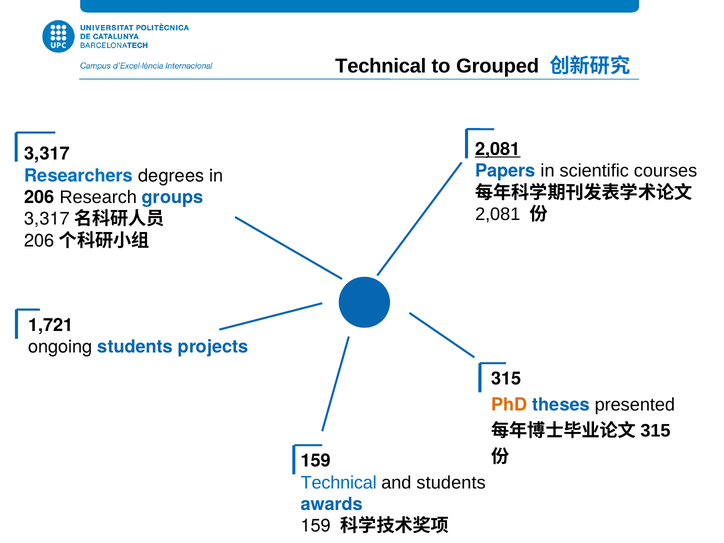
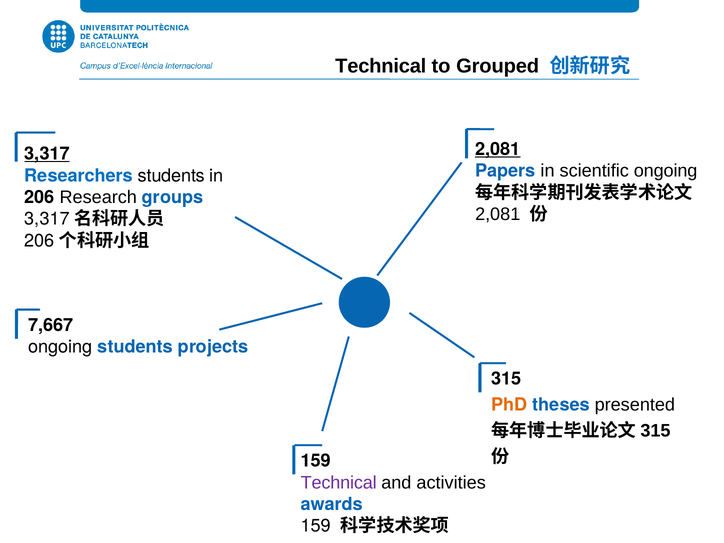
3,317 underline: none -> present (47, 154)
scientific courses: courses -> ongoing (666, 171)
Researchers degrees: degrees -> students (171, 176)
1,721: 1,721 -> 7,667 (51, 325)
Technical colour: blue -> purple (339, 483)
and students: students -> activities (451, 483)
